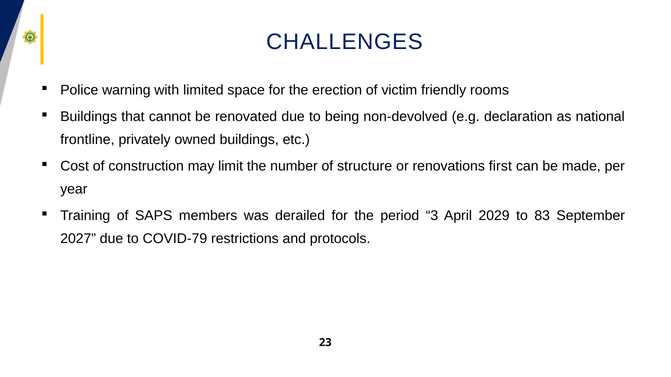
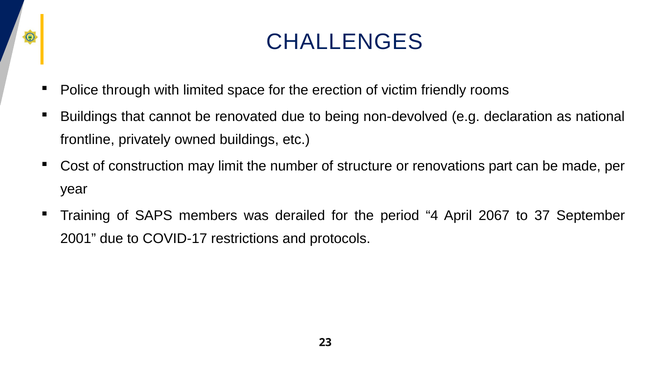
warning: warning -> through (126, 90)
first: first -> part (501, 166)
3: 3 -> 4 (432, 216)
2029: 2029 -> 2067 (494, 216)
83: 83 -> 37 (542, 216)
2027: 2027 -> 2001 (78, 239)
COVID-79: COVID-79 -> COVID-17 (175, 239)
